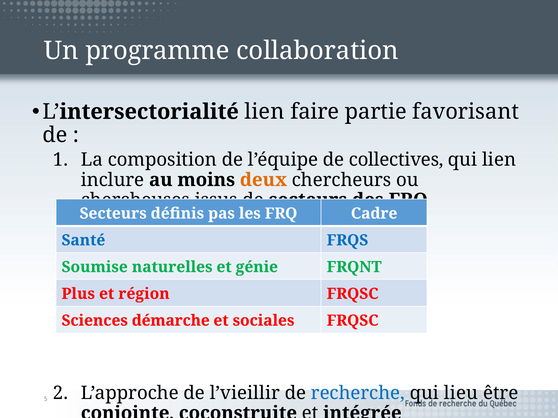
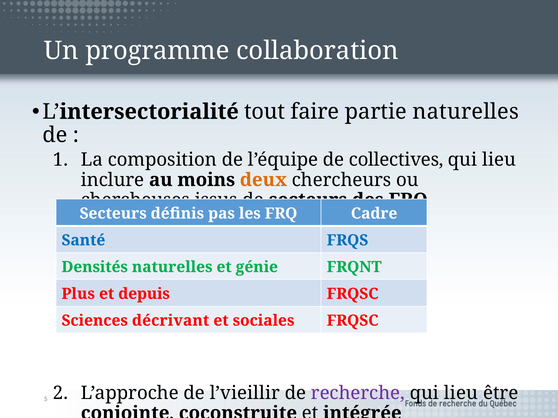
L’intersectorialité lien: lien -> tout (265, 112)
partie favorisant: favorisant -> naturelles (466, 112)
lien: lien -> lieu (499, 160)
Soumise: Soumise -> Densités (95, 267)
région: région -> depuis (144, 294)
démarche: démarche -> décrivant (171, 321)
recherche colour: blue -> purple (358, 393)
